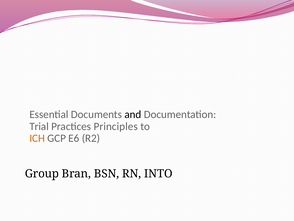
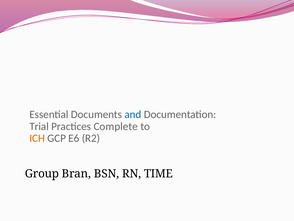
and colour: black -> blue (133, 114)
Principles: Principles -> Complete (116, 126)
INTO: INTO -> TIME (158, 173)
